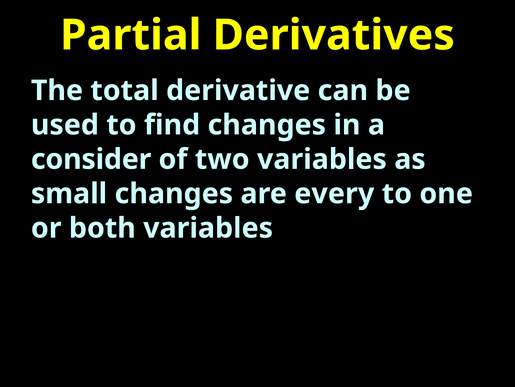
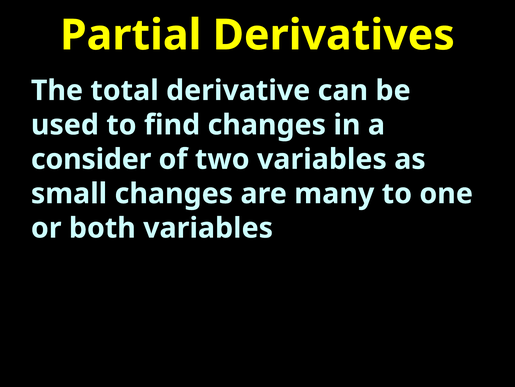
every: every -> many (334, 193)
